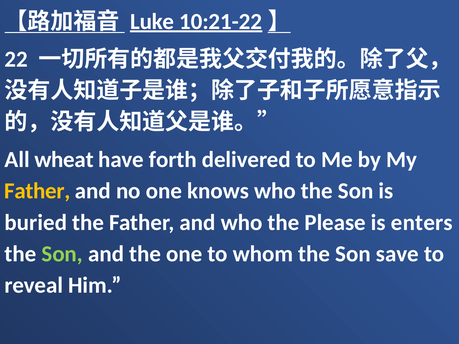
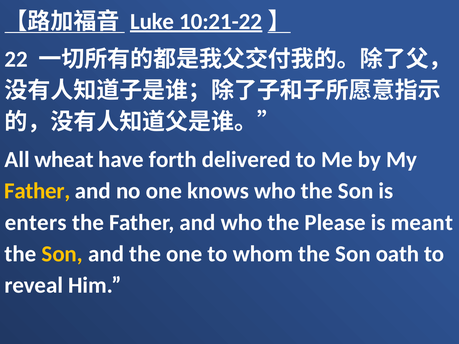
buried: buried -> enters (36, 223)
enters: enters -> meant (422, 223)
Son colour: light green -> yellow (62, 254)
save: save -> oath (397, 254)
